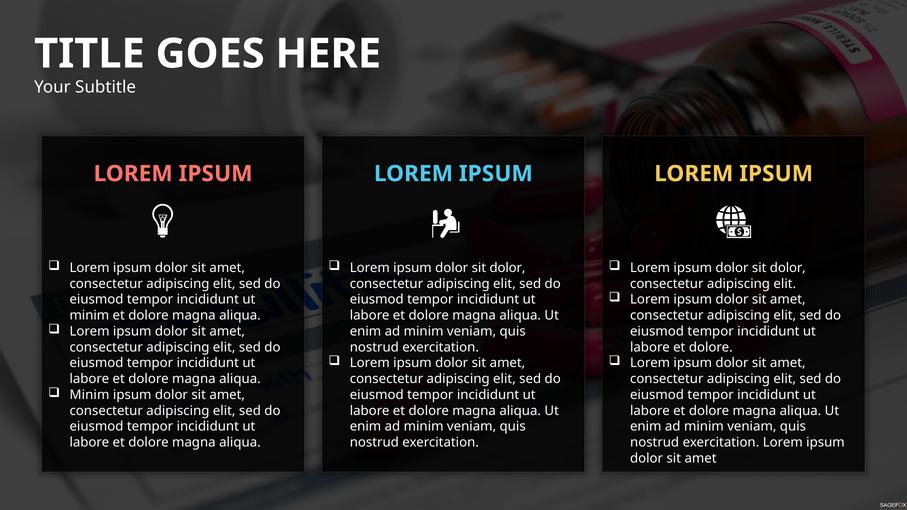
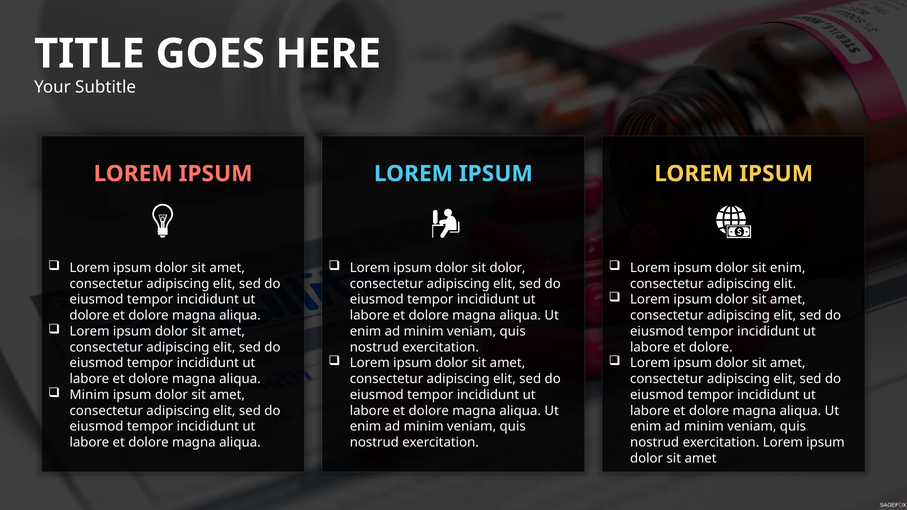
dolor: dolor -> enim (788, 268)
minim: minim -> dolore (89, 316)
